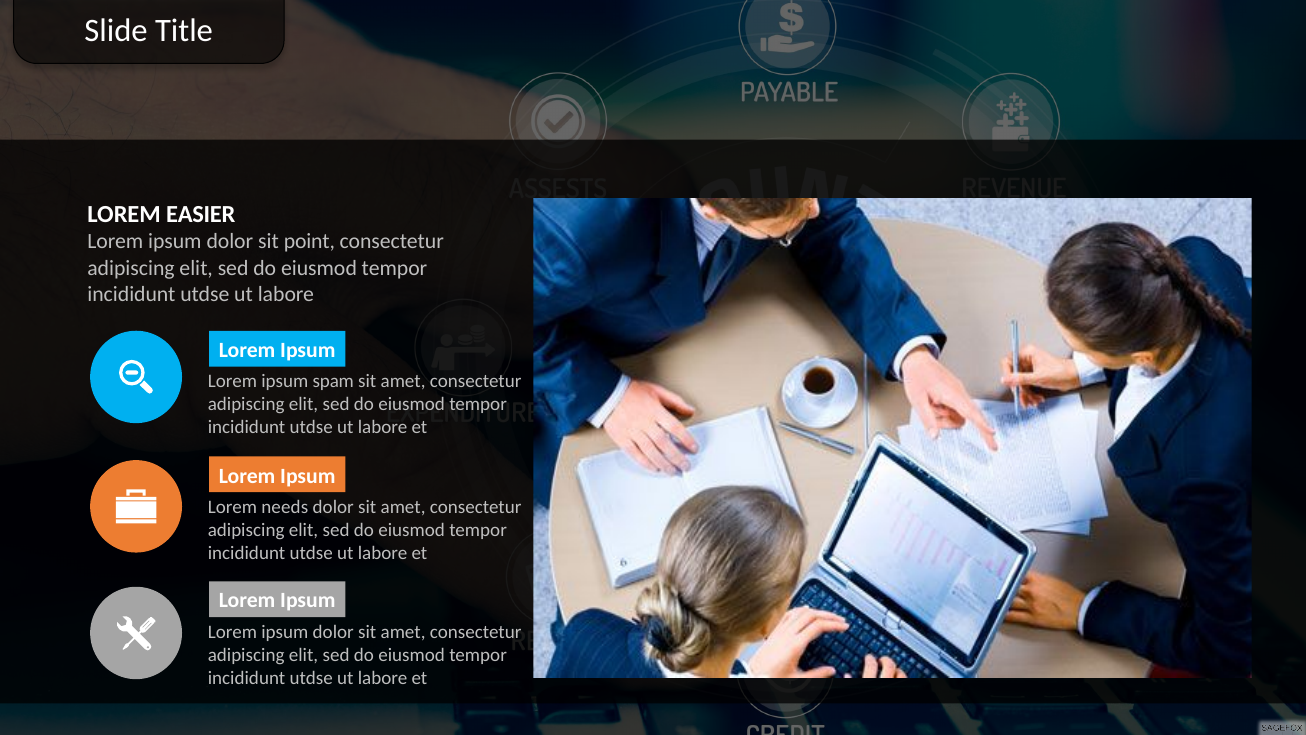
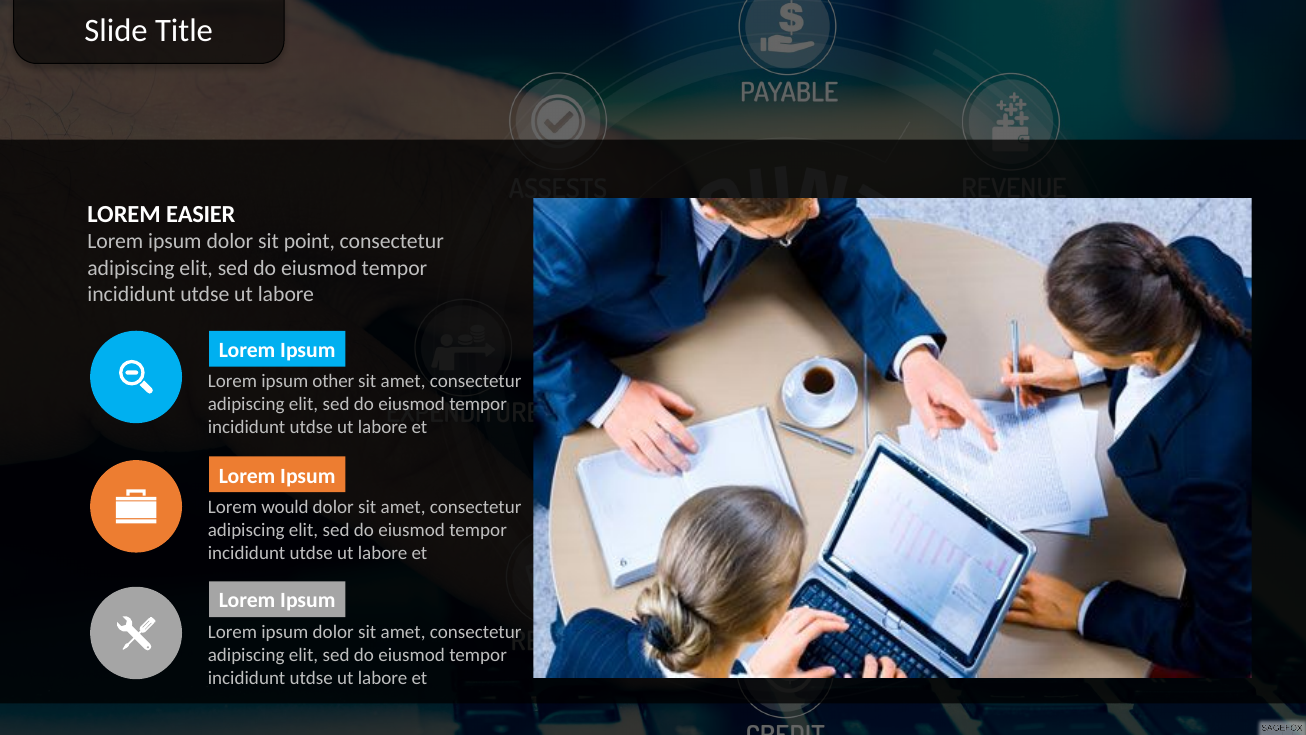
spam: spam -> other (333, 381)
needs: needs -> would (285, 507)
